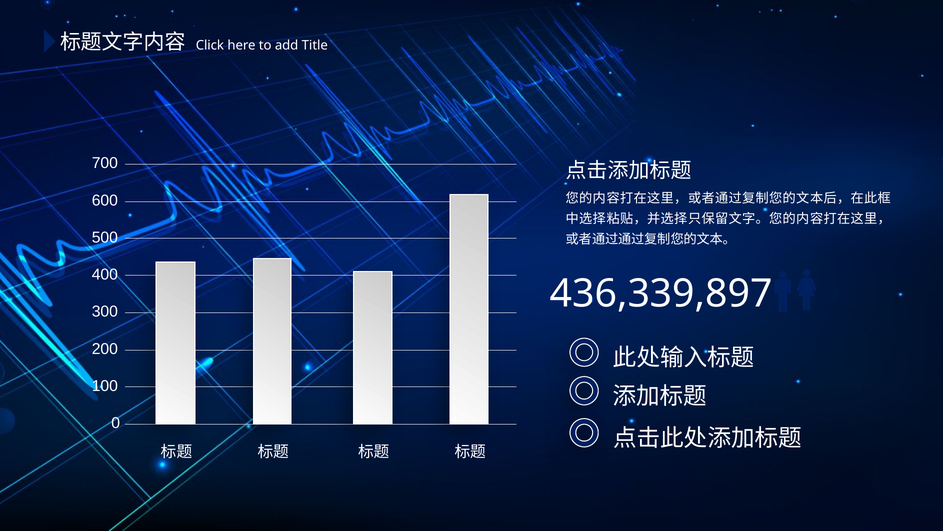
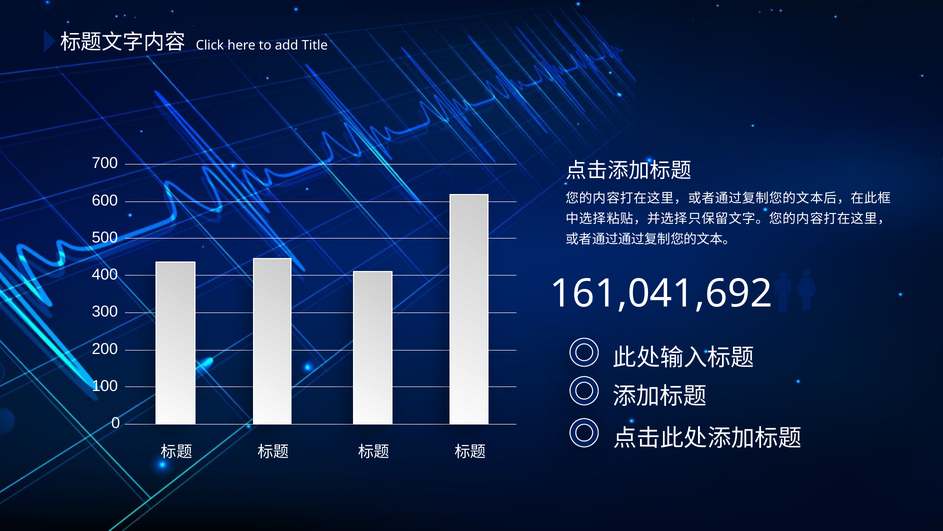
436,339,897: 436,339,897 -> 161,041,692 (661, 293)
